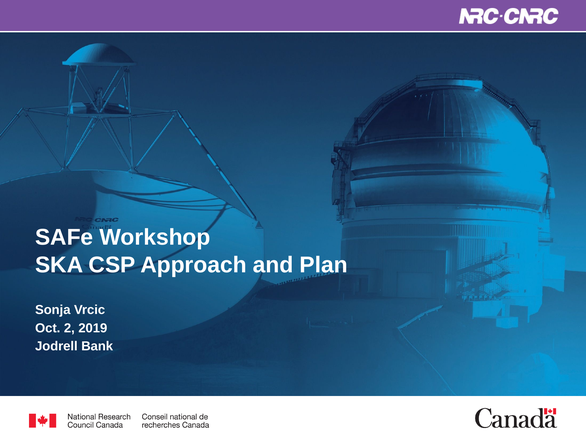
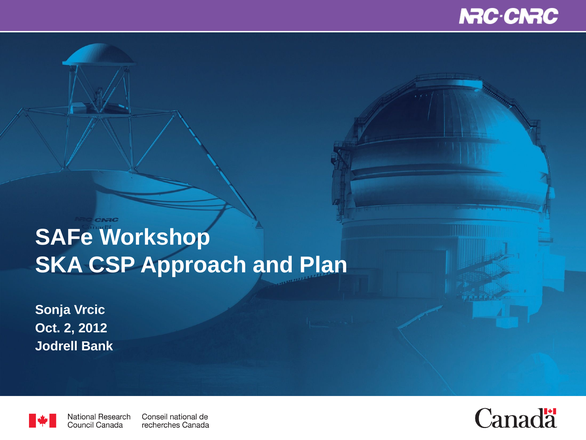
2019: 2019 -> 2012 (93, 328)
